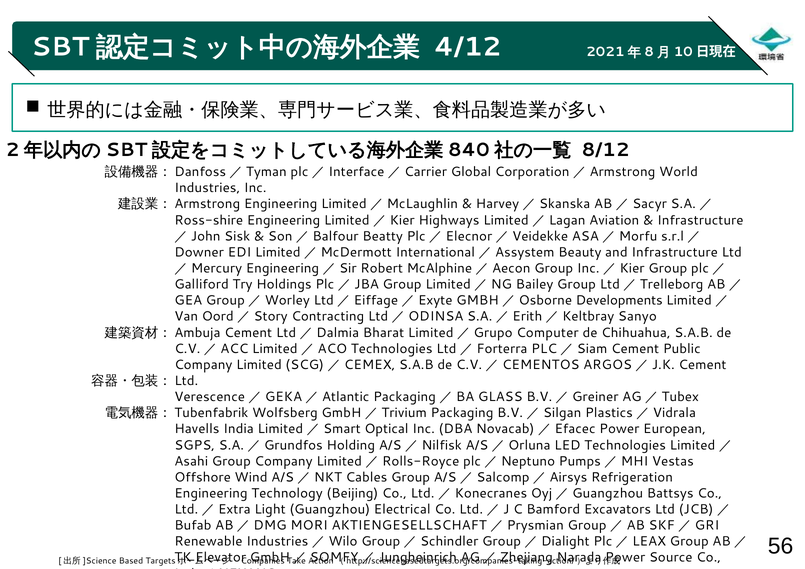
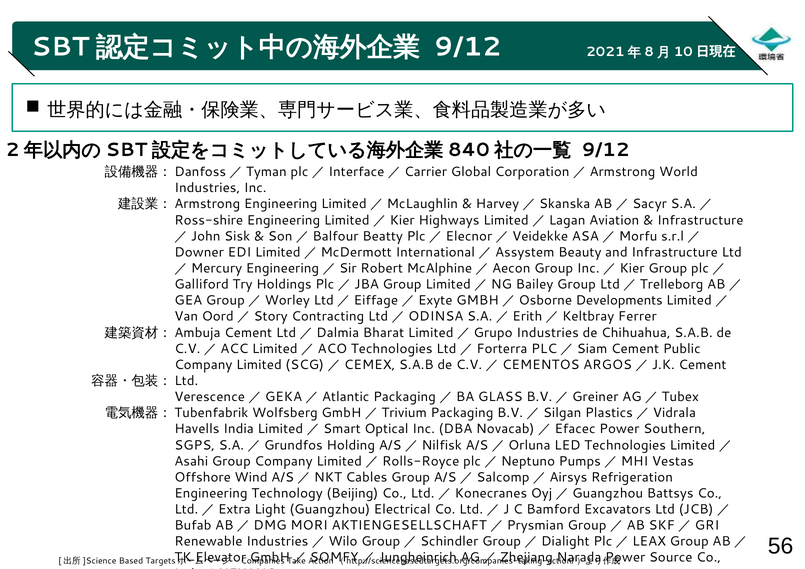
4/12: 4/12 -> 9/12 (468, 47)
8/12: 8/12 -> 9/12 (606, 150)
Sanyo: Sanyo -> Ferrer (637, 317)
Computer: Computer -> Industries (548, 333)
European: European -> Southern (674, 429)
